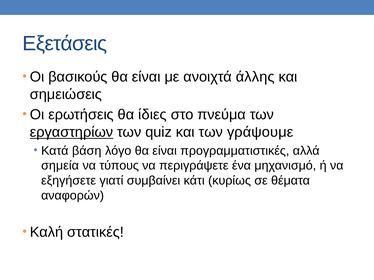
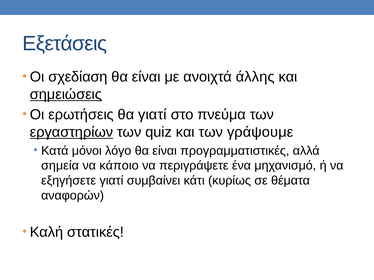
βασικούς: βασικούς -> σχεδίαση (78, 77)
σημειώσεις underline: none -> present (66, 95)
θα ίδιες: ίδιες -> γιατί (152, 115)
βάση: βάση -> μόνοι (87, 151)
τύπους: τύπους -> κάποιο (119, 166)
